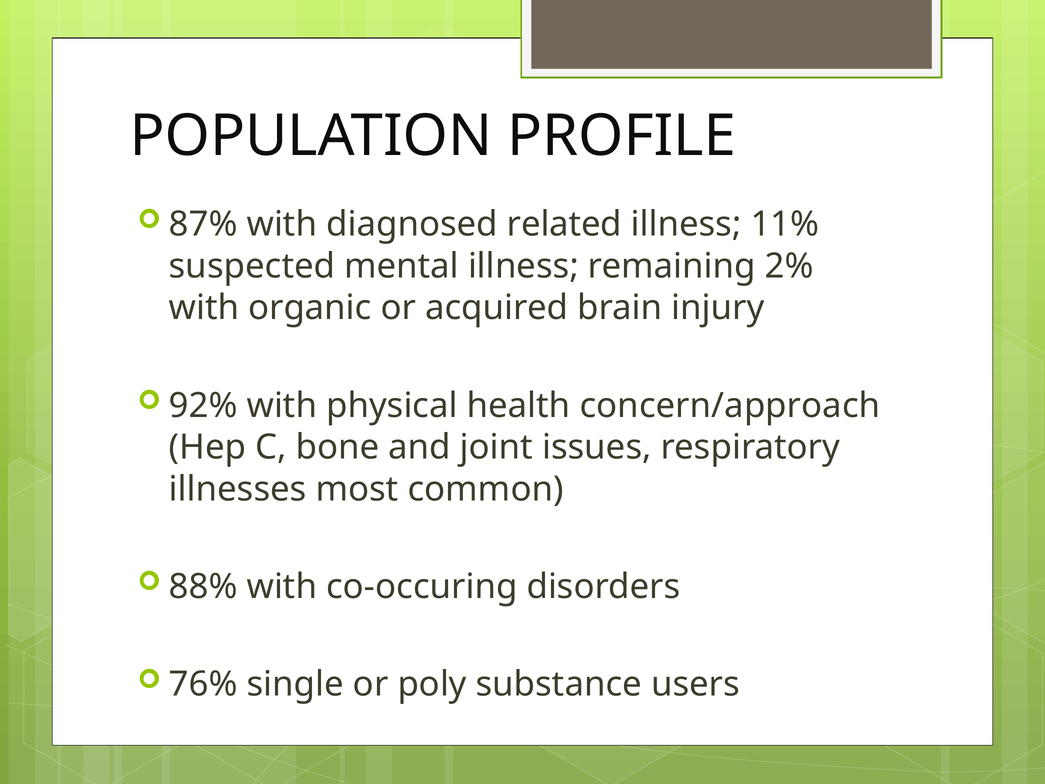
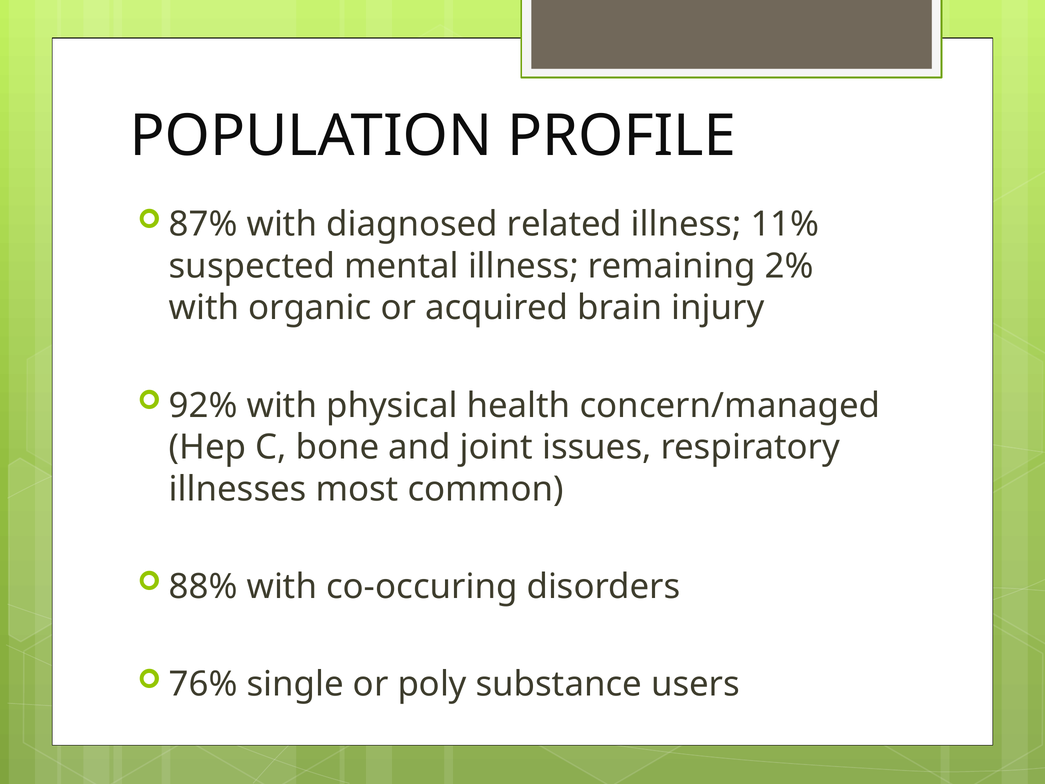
concern/approach: concern/approach -> concern/managed (730, 405)
